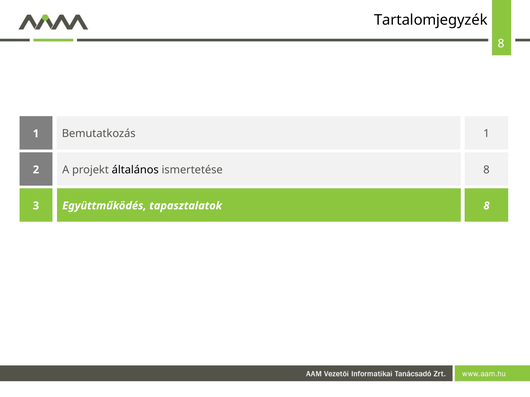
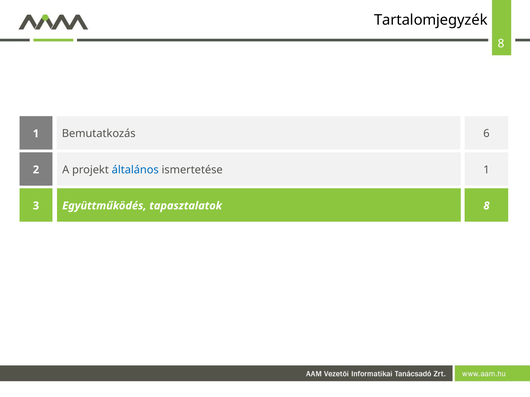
Bemutatkozás 1: 1 -> 6 (486, 134)
általános colour: black -> blue (135, 170)
ismertetése 8: 8 -> 1 (486, 170)
